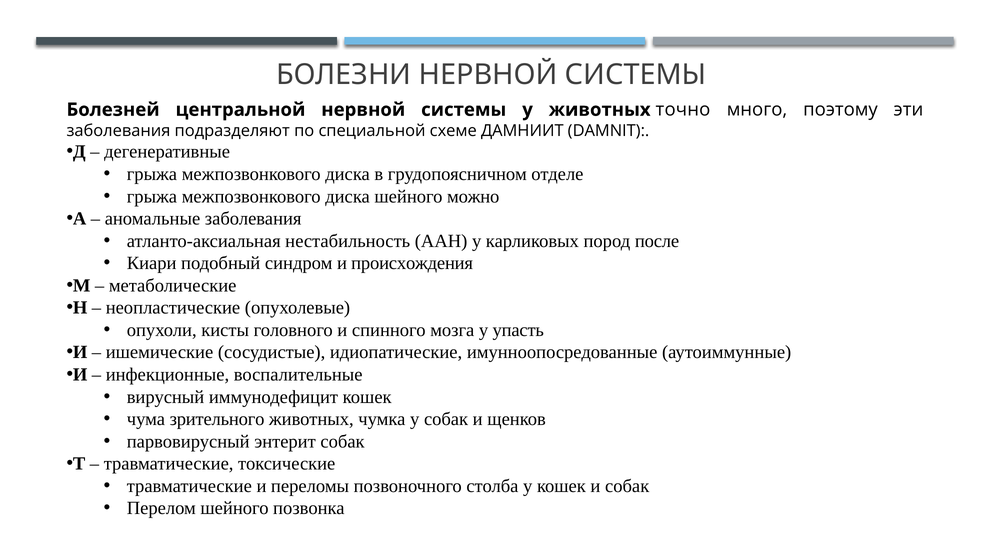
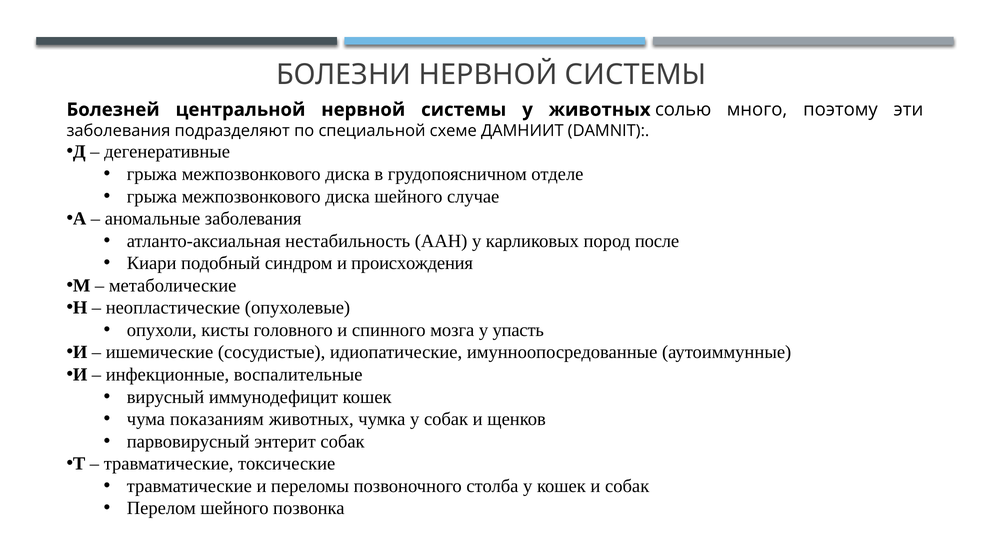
точно: точно -> солью (683, 110)
можно: можно -> случае (473, 196)
зрительного: зрительного -> показаниям (217, 419)
